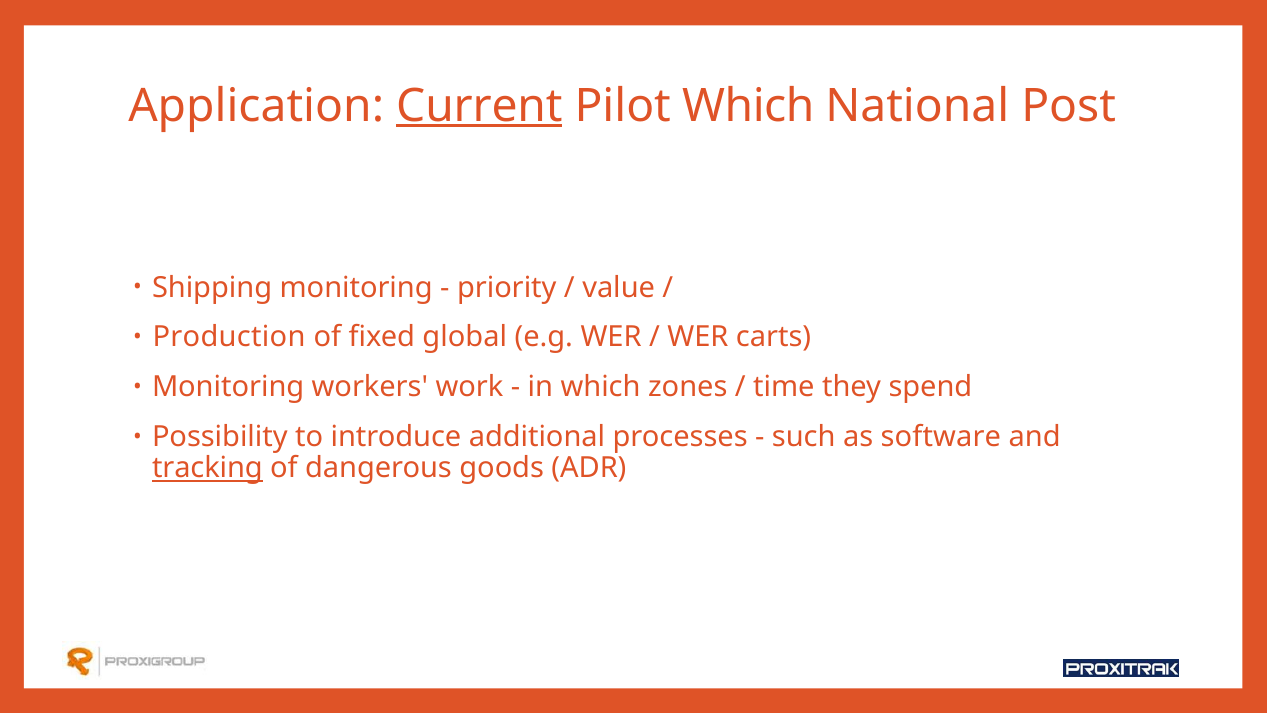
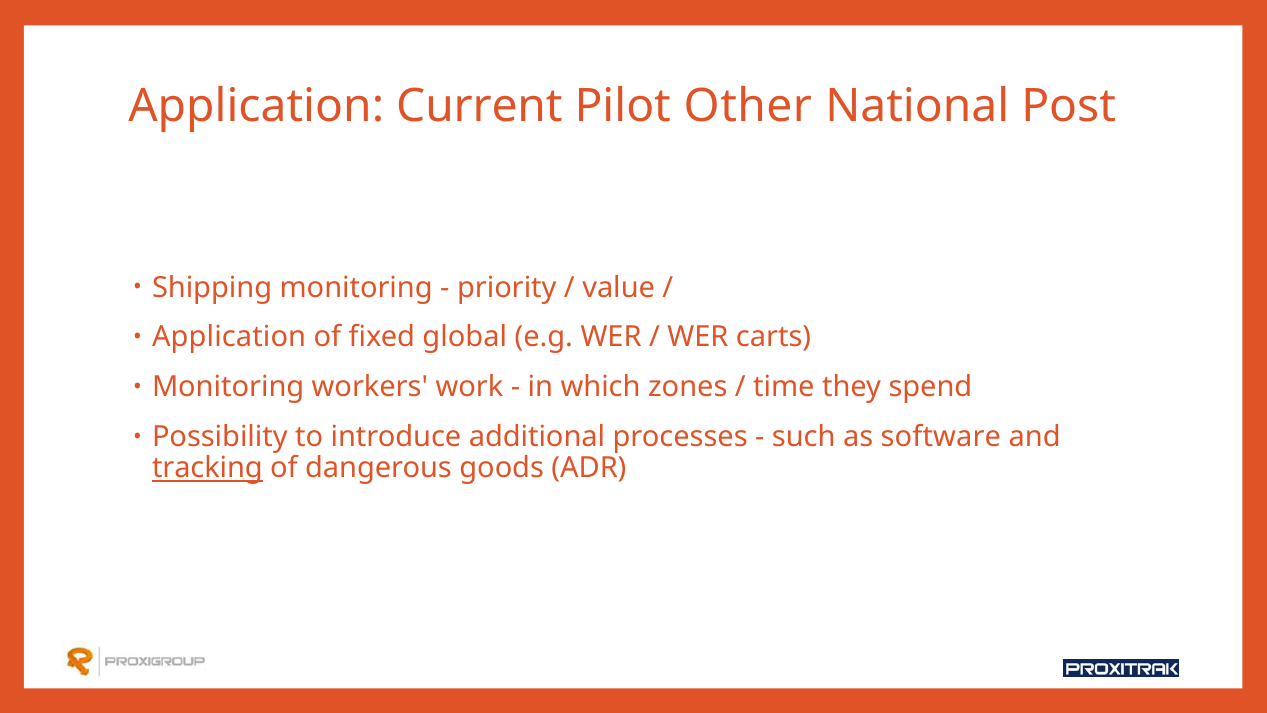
Current underline: present -> none (479, 106)
Pilot Which: Which -> Other (748, 106)
Production: Production -> Application (229, 337)
